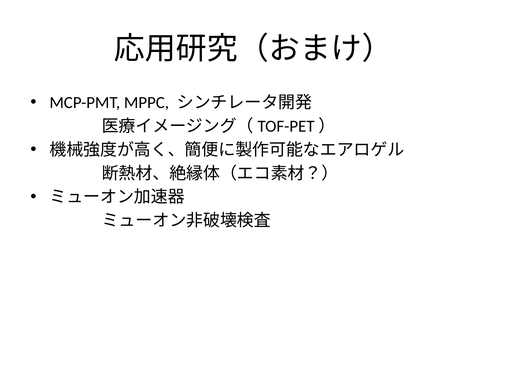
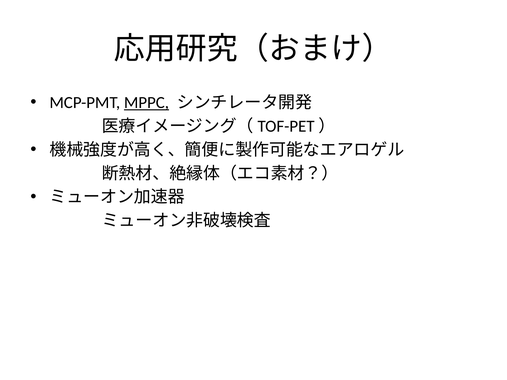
MPPC underline: none -> present (147, 103)
